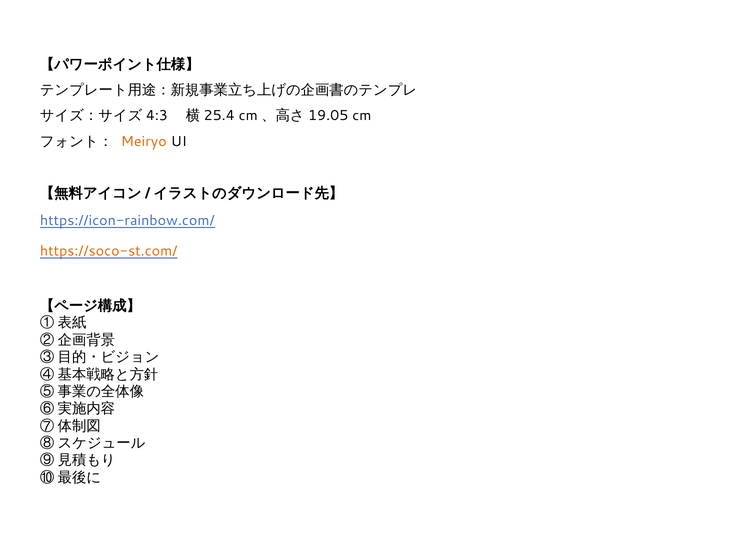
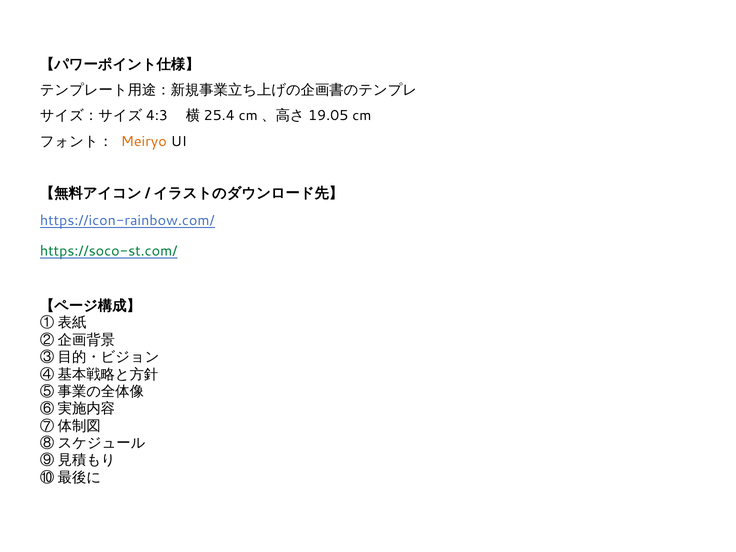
https://soco-st.com/ colour: orange -> green (109, 251)
